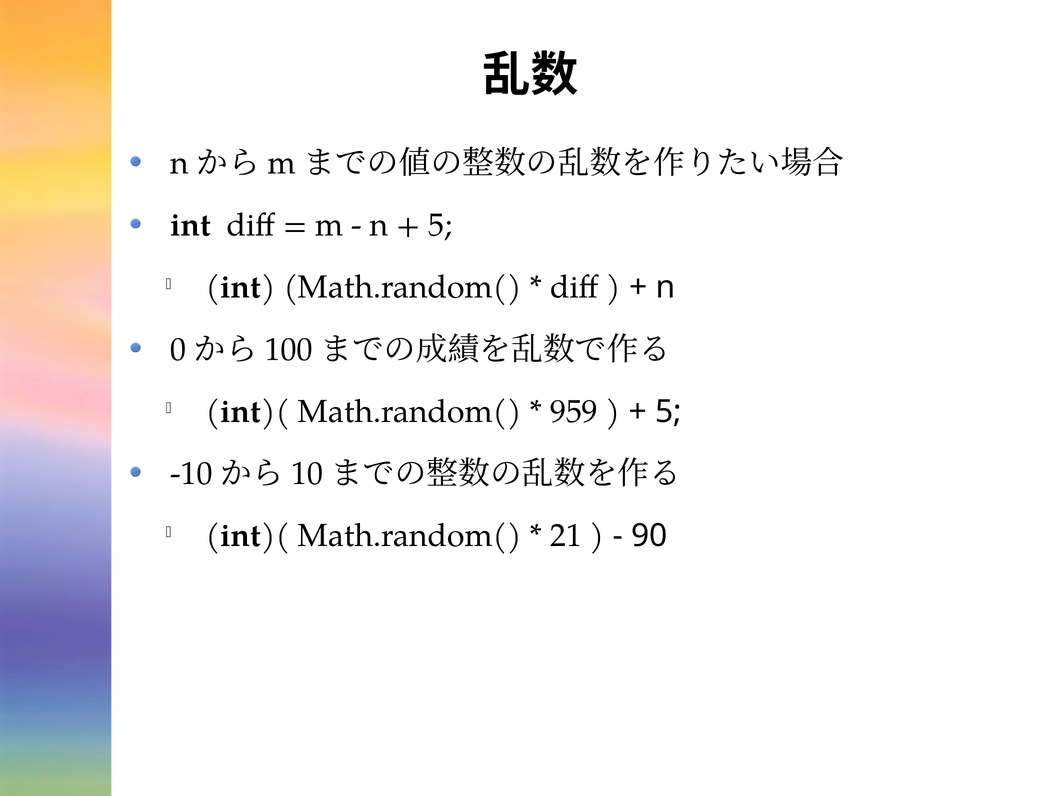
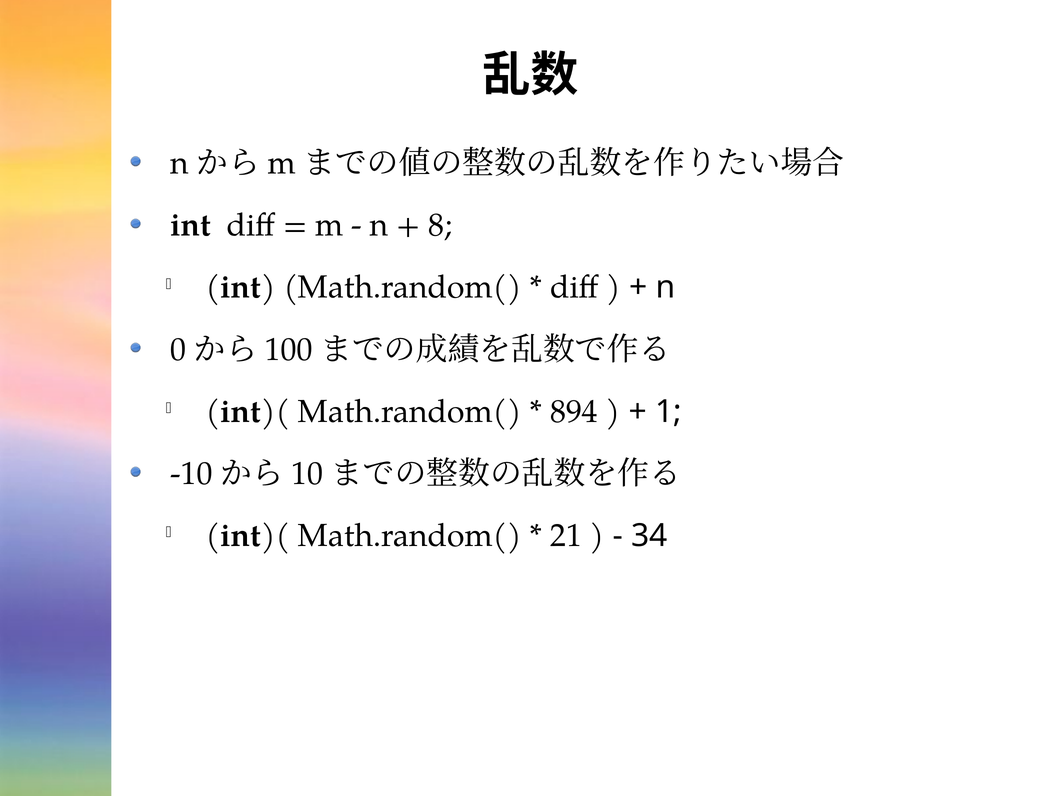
5: 5 -> 8 (440, 225)
959: 959 -> 894 (574, 412)
5: 5 -> 1 (668, 412)
90: 90 -> 34 (649, 536)
